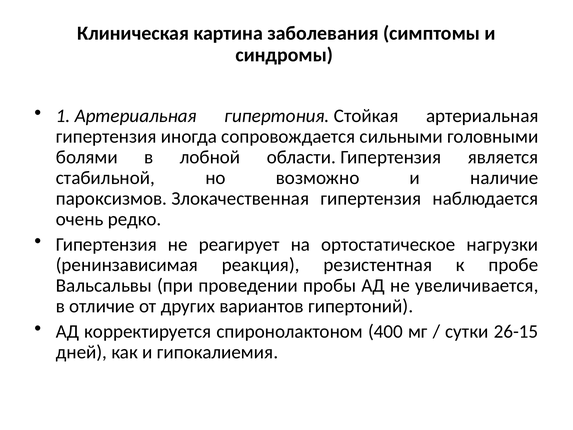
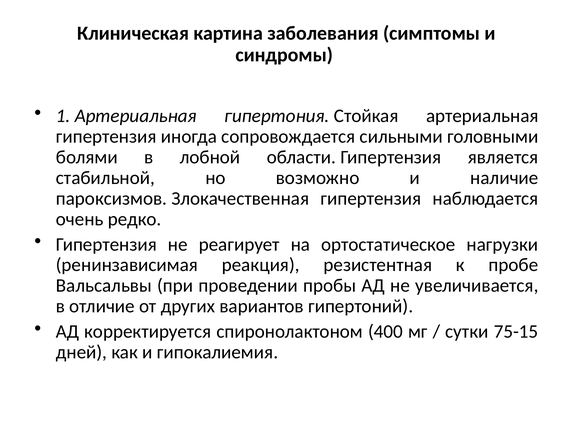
26-15: 26-15 -> 75-15 (516, 331)
